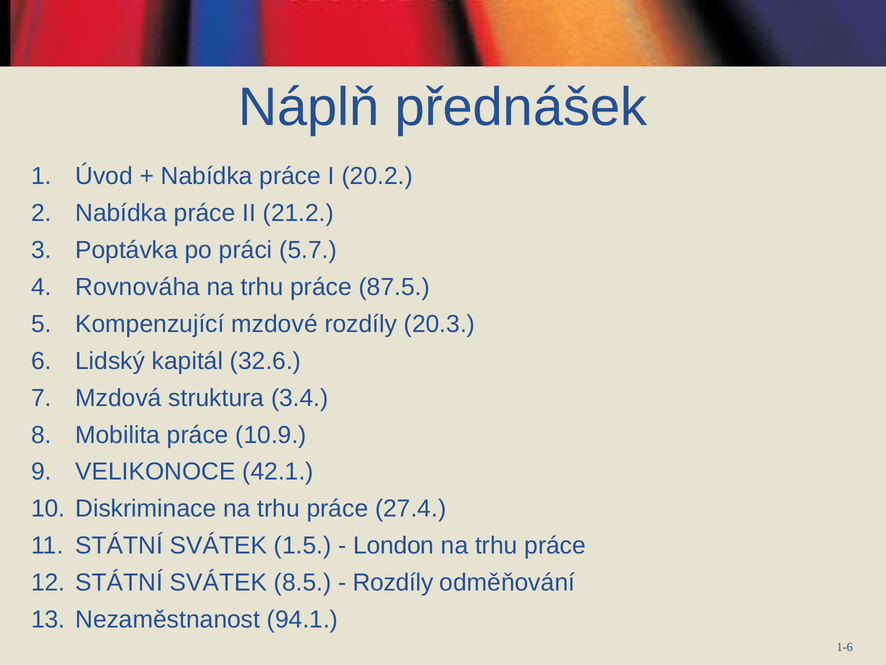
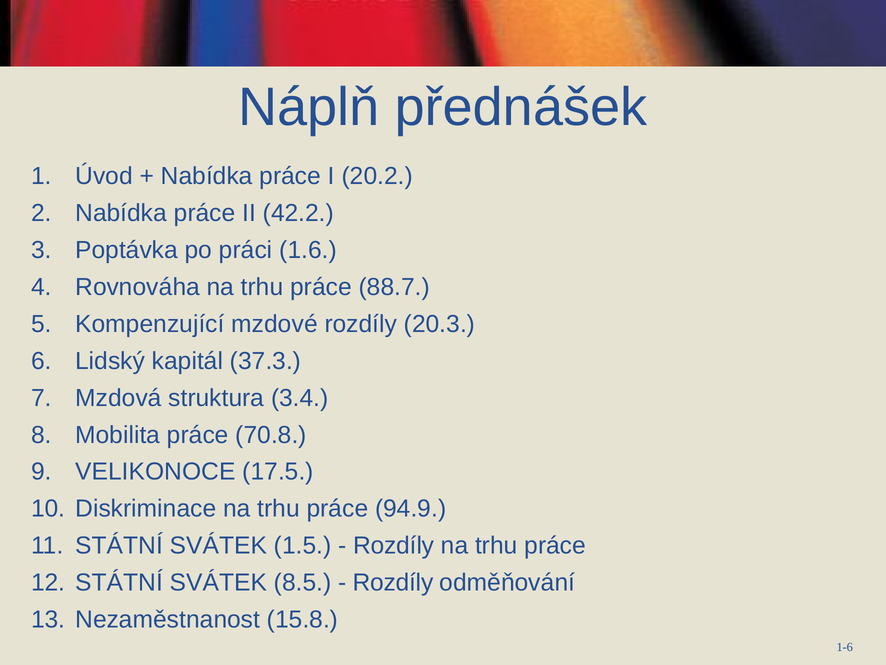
21.2: 21.2 -> 42.2 (298, 213)
5.7: 5.7 -> 1.6 (308, 250)
87.5: 87.5 -> 88.7 (394, 287)
32.6: 32.6 -> 37.3 (265, 361)
10.9: 10.9 -> 70.8 (271, 435)
42.1: 42.1 -> 17.5 (278, 471)
27.4: 27.4 -> 94.9 (411, 508)
London: London -> Rozdíly (394, 545)
94.1: 94.1 -> 15.8 (303, 619)
